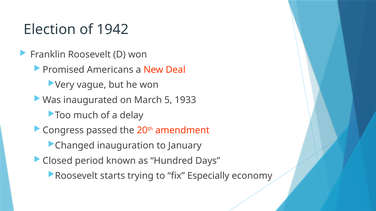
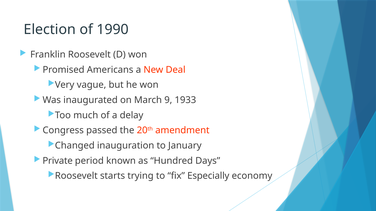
1942: 1942 -> 1990 (113, 30)
5: 5 -> 9 (168, 100)
Closed: Closed -> Private (58, 161)
